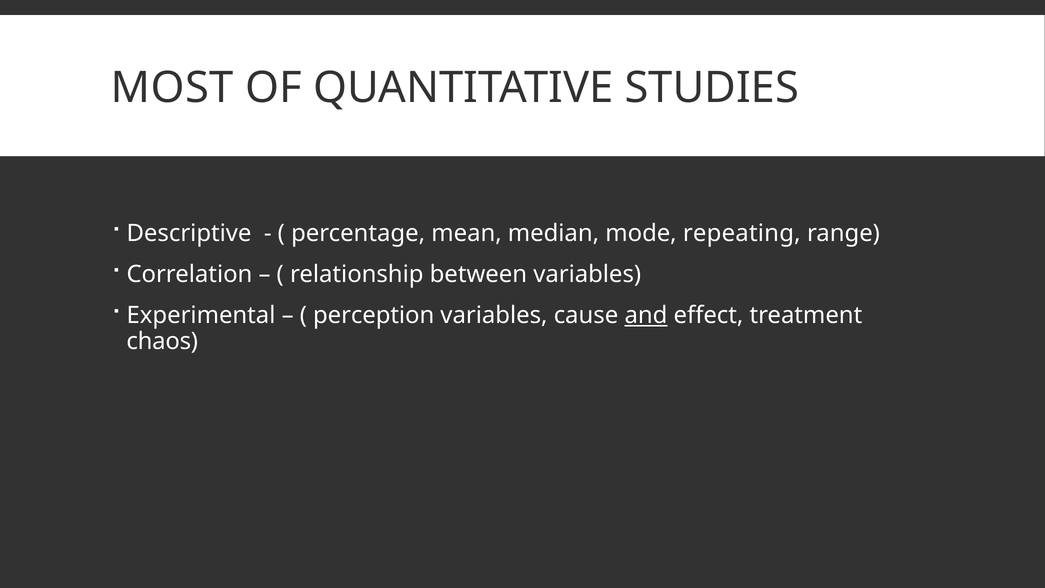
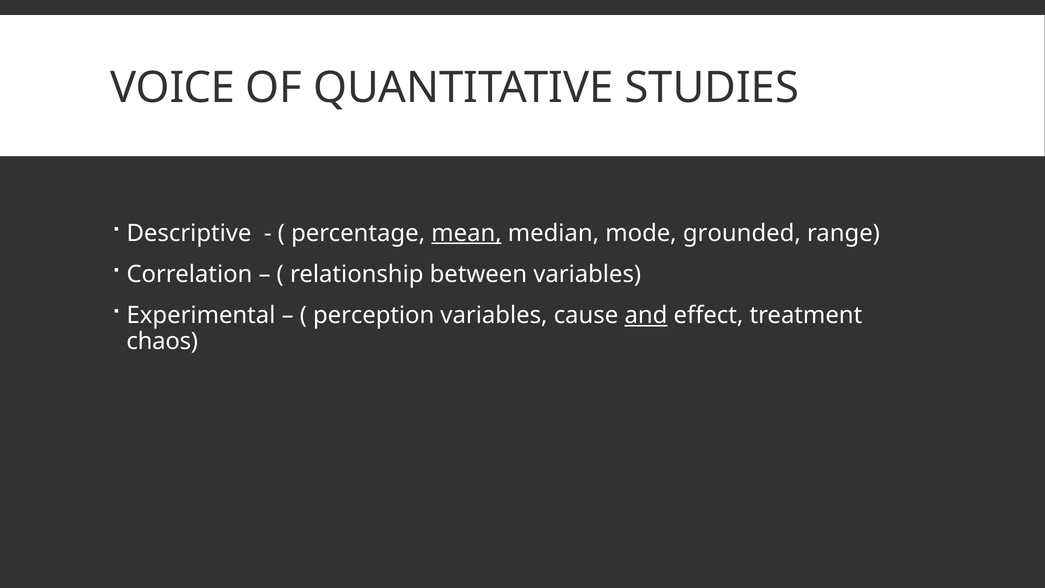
MOST: MOST -> VOICE (173, 88)
mean underline: none -> present (467, 233)
repeating: repeating -> grounded (742, 233)
